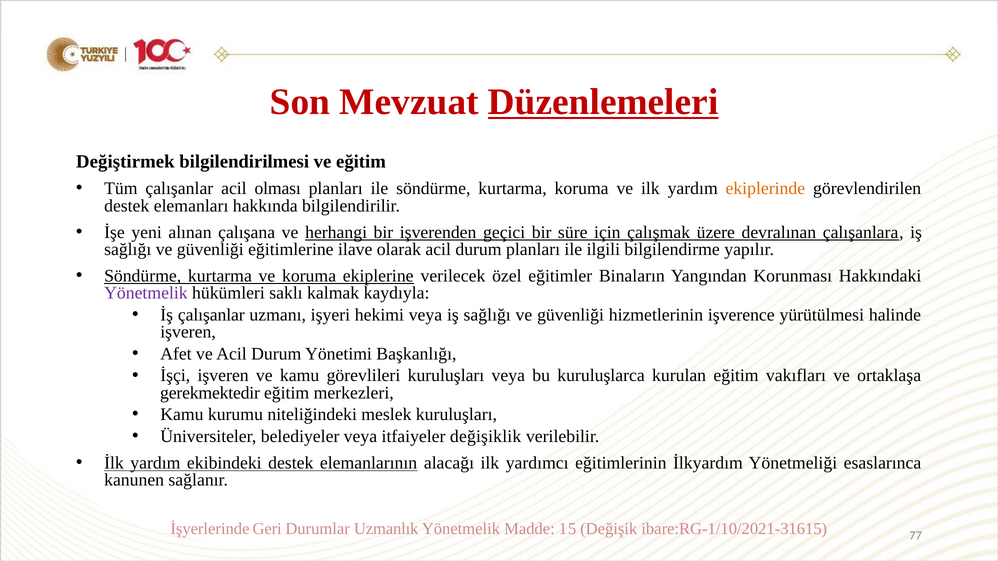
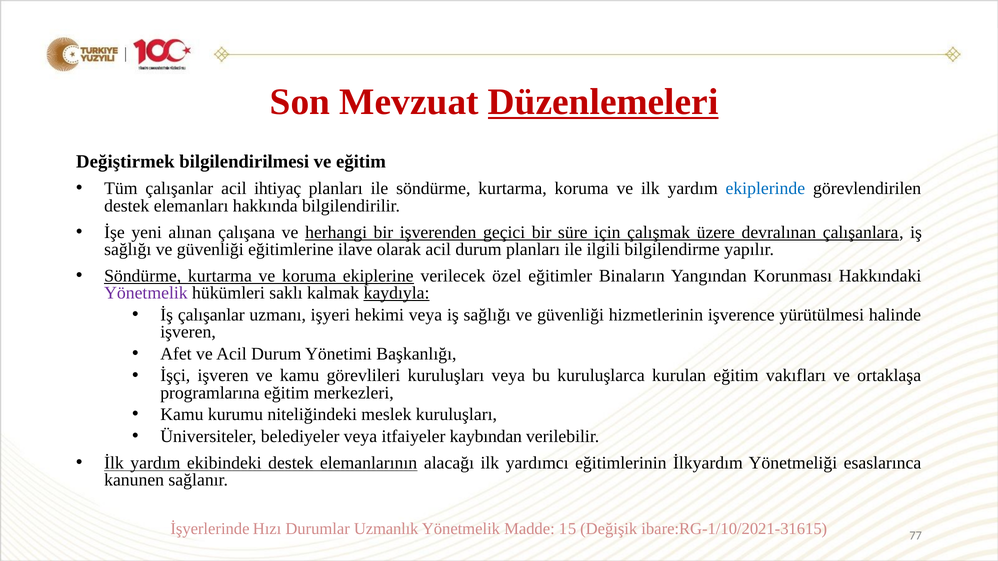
olması: olması -> ihtiyaç (278, 189)
ekiplerinde colour: orange -> blue (765, 189)
kaydıyla underline: none -> present (397, 293)
gerekmektedir: gerekmektedir -> programlarına (210, 393)
değişiklik: değişiklik -> kaybından (486, 437)
Geri: Geri -> Hızı (267, 529)
